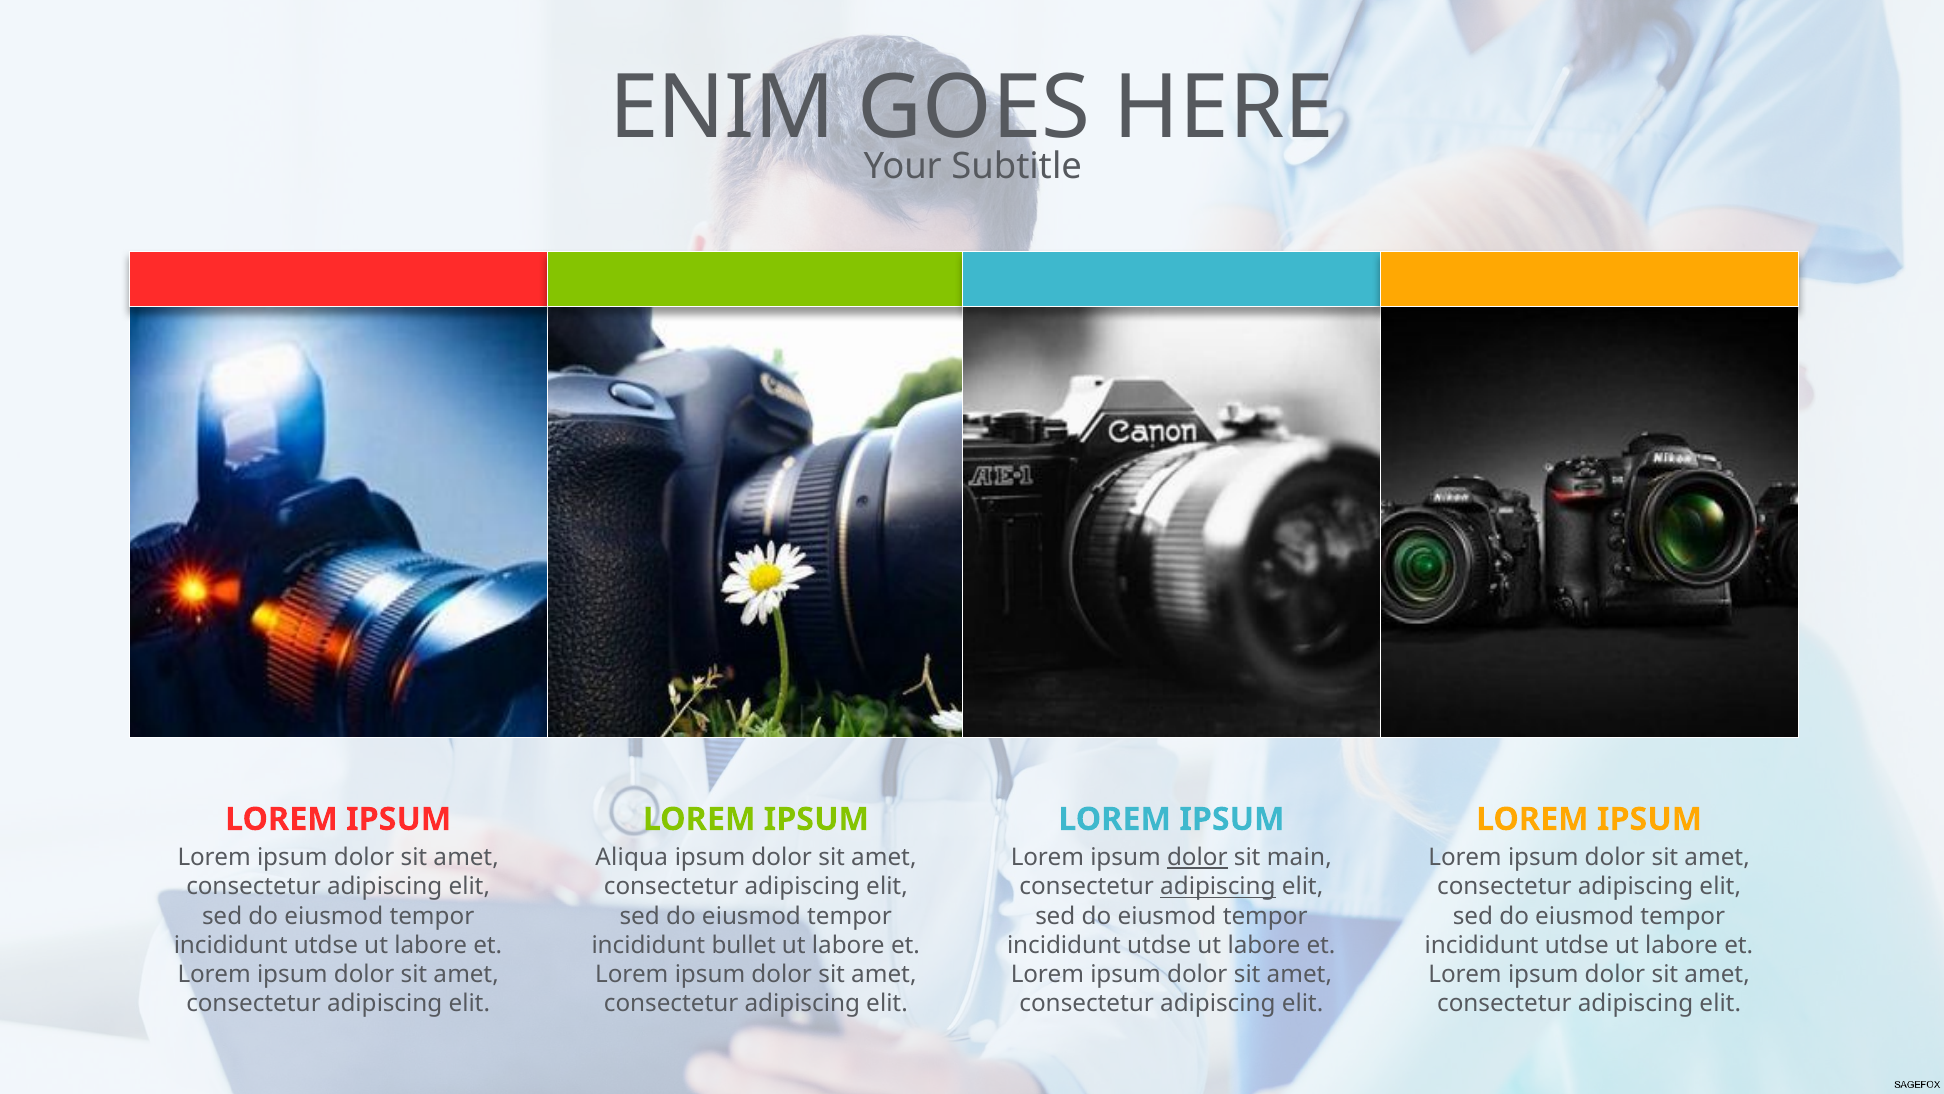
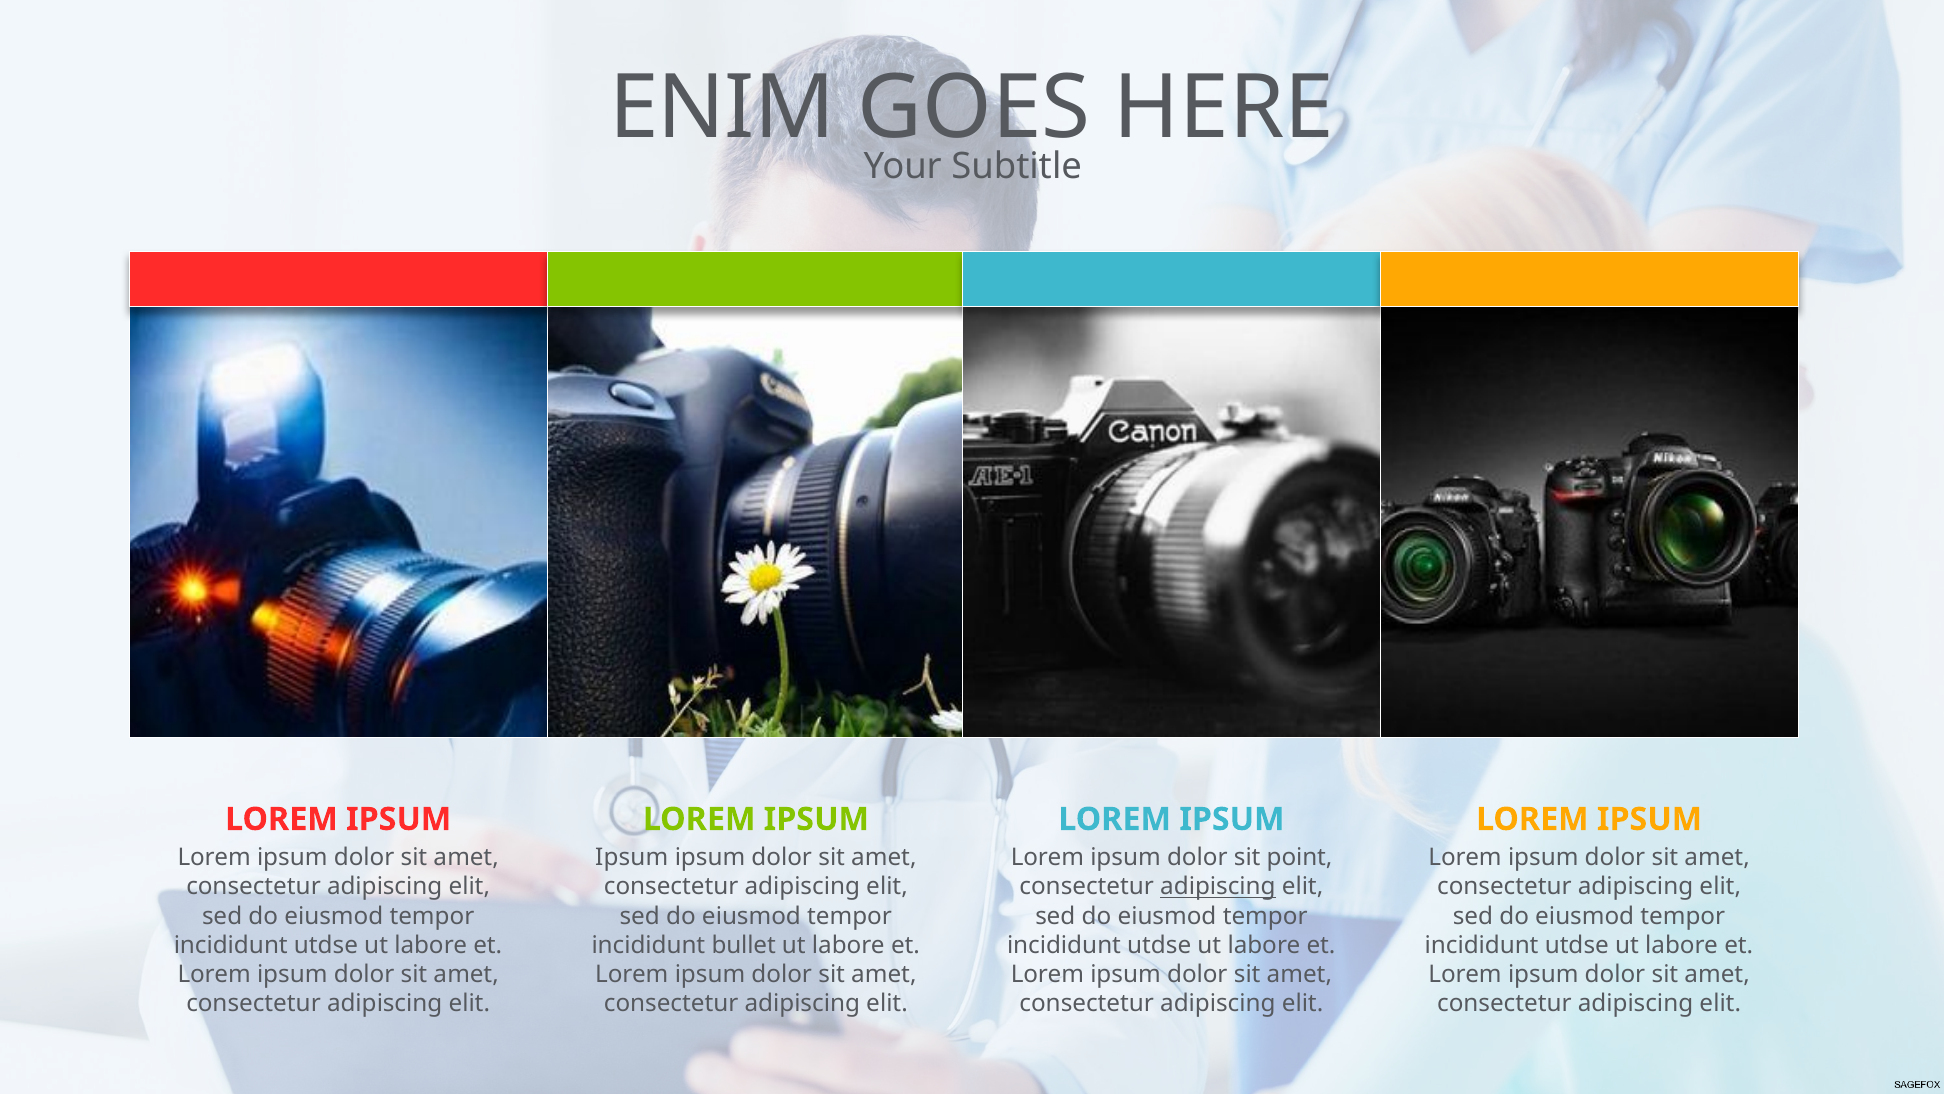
Aliqua: Aliqua -> Ipsum (632, 857)
dolor underline: present -> none (1197, 857)
main: main -> point (1300, 857)
